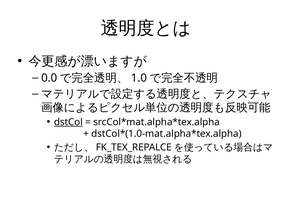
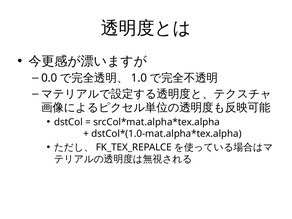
dstCol underline: present -> none (68, 122)
